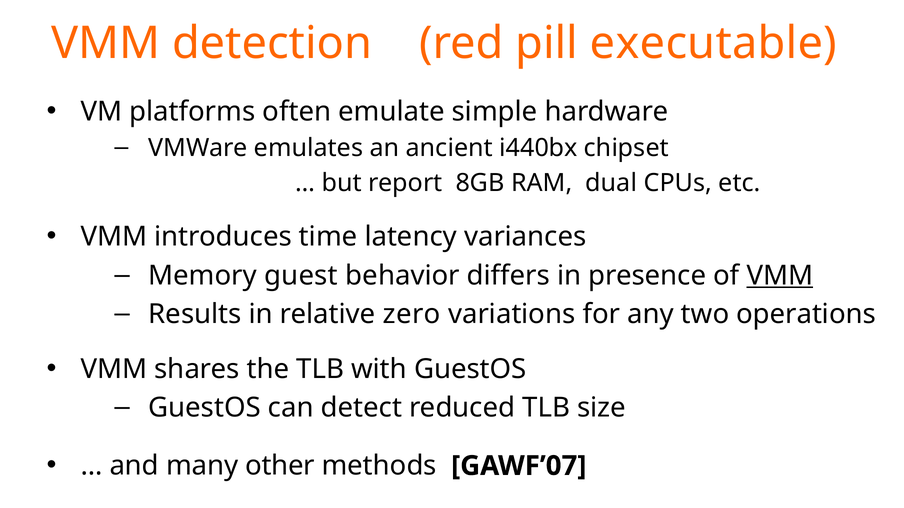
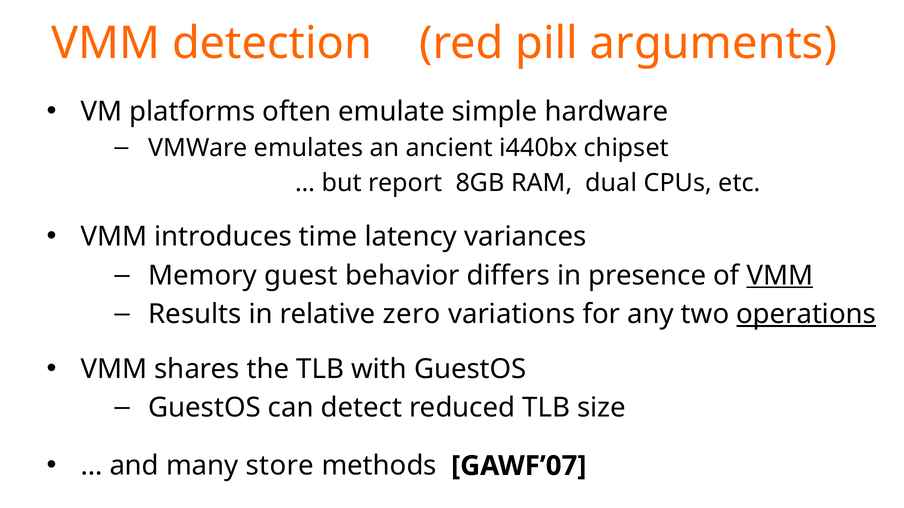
executable: executable -> arguments (714, 44)
operations underline: none -> present (806, 314)
other: other -> store (280, 466)
